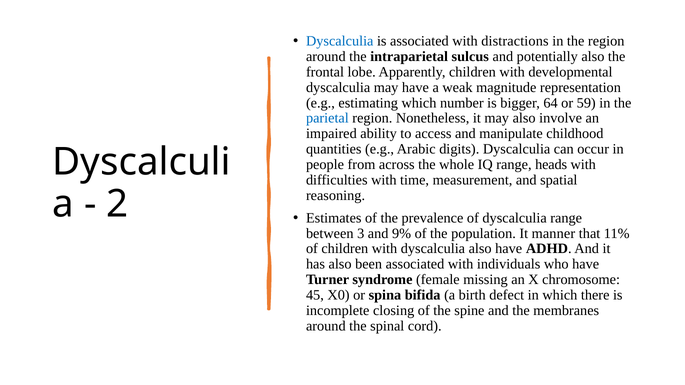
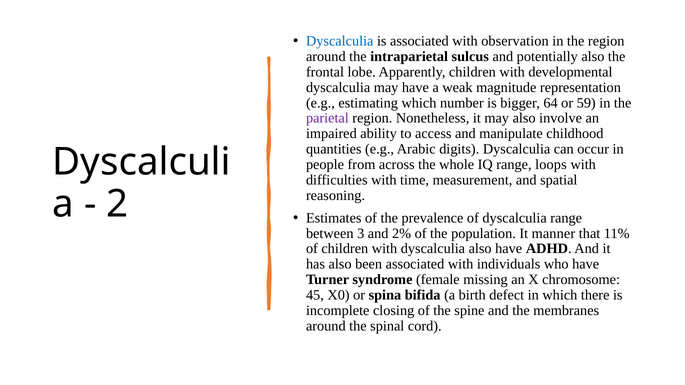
distractions: distractions -> observation (515, 41)
parietal colour: blue -> purple (327, 118)
heads: heads -> loops (551, 165)
9%: 9% -> 2% (402, 234)
